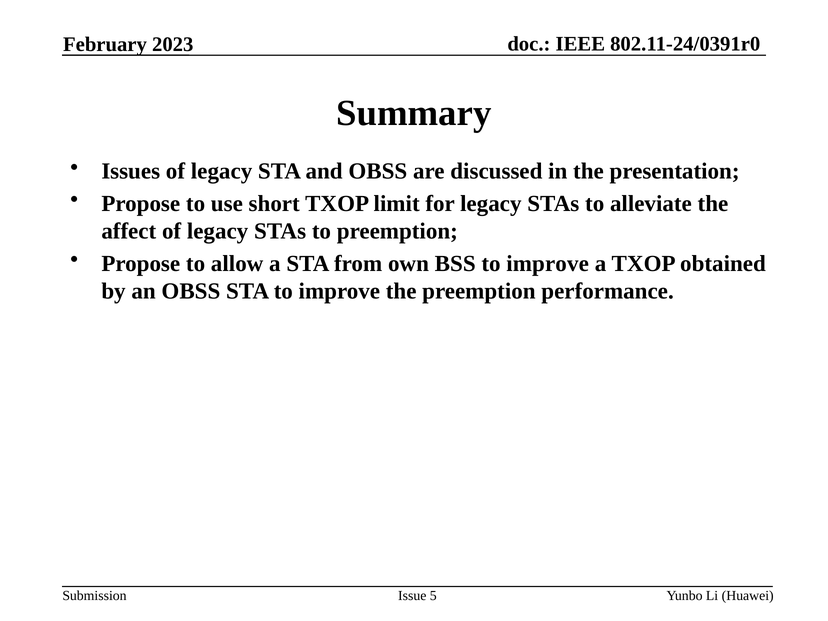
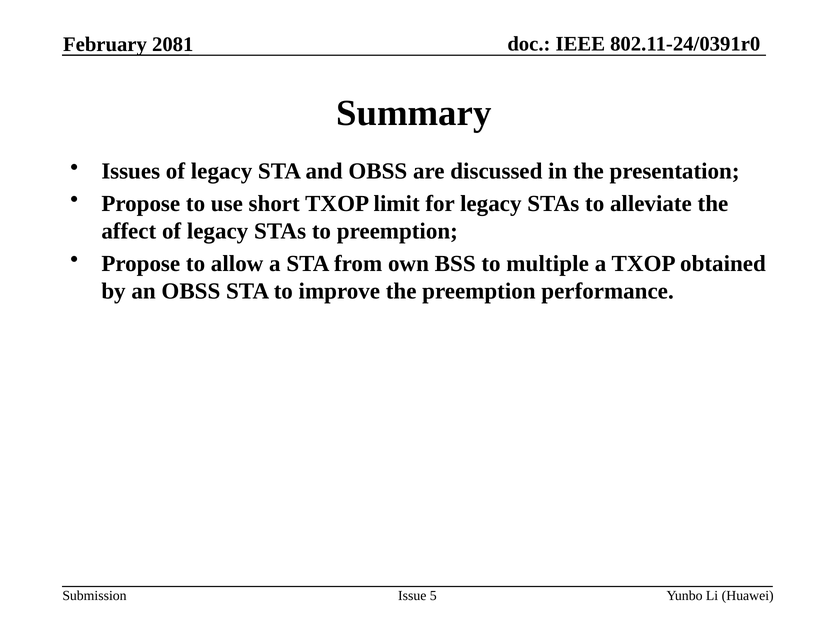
2023: 2023 -> 2081 (173, 44)
BSS to improve: improve -> multiple (548, 263)
